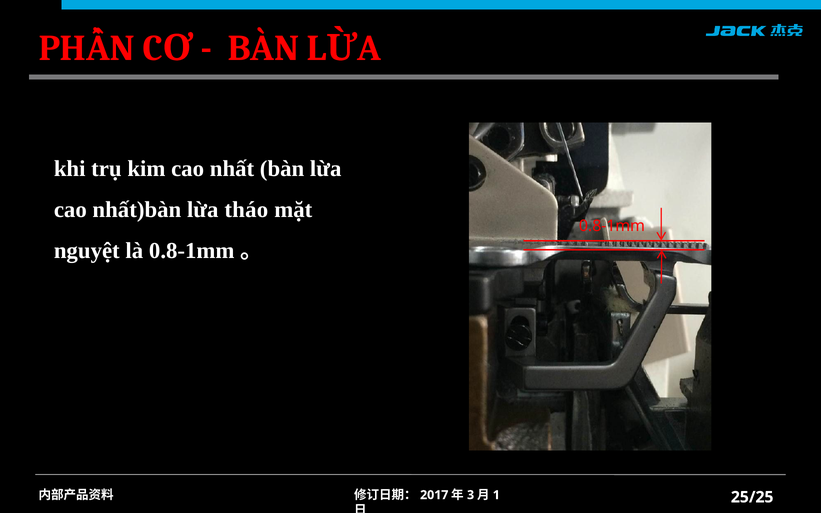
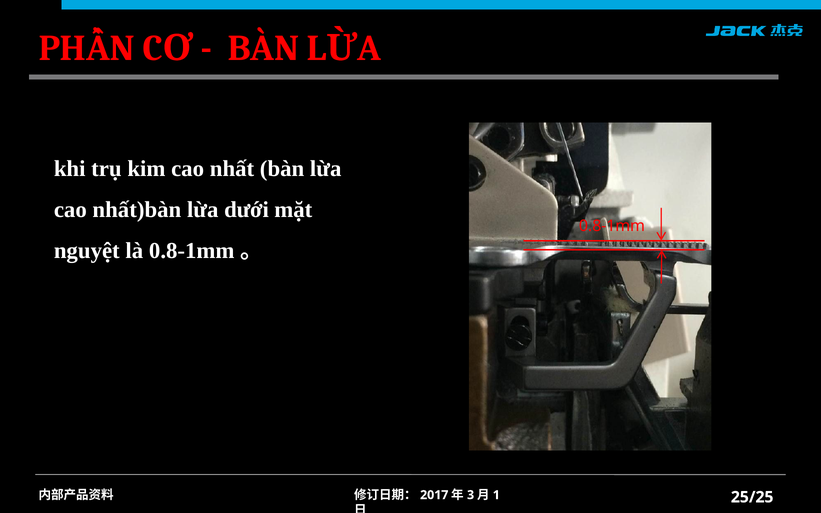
tháo: tháo -> dưới (247, 210)
